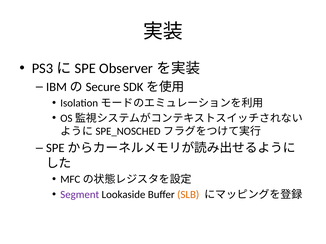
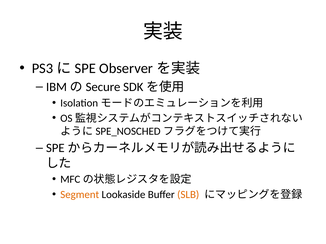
Segment colour: purple -> orange (80, 195)
